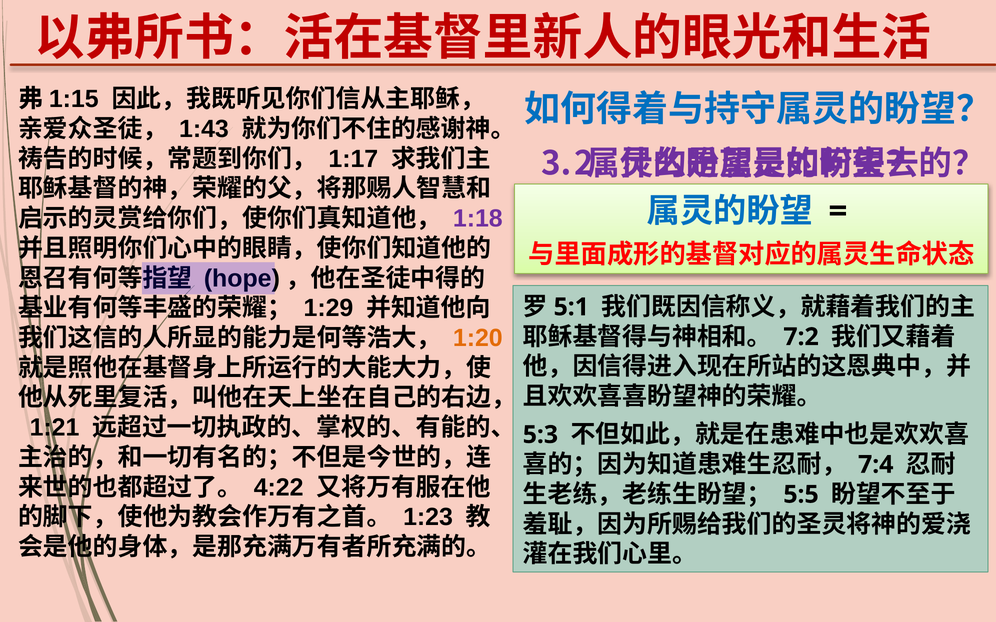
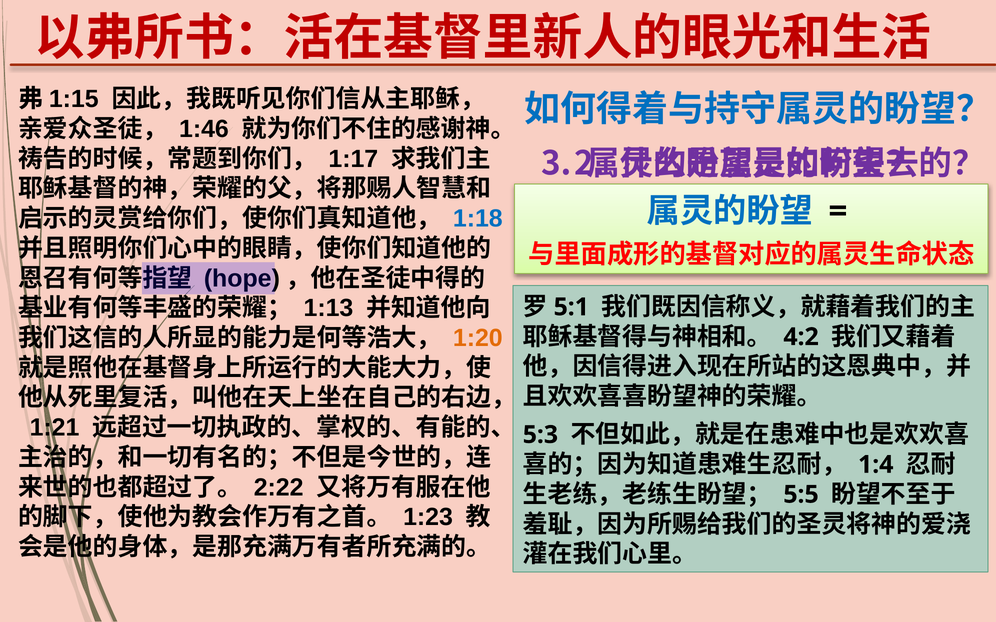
1:43: 1:43 -> 1:46 (204, 129)
1:18 colour: purple -> blue (478, 219)
1:29: 1:29 -> 1:13 (328, 308)
7:2: 7:2 -> 4:2 (801, 337)
7:4: 7:4 -> 1:4 (876, 465)
4:22: 4:22 -> 2:22 (279, 488)
